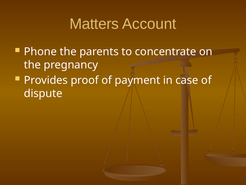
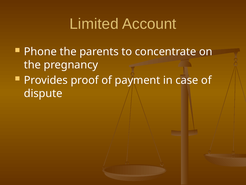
Matters: Matters -> Limited (94, 24)
